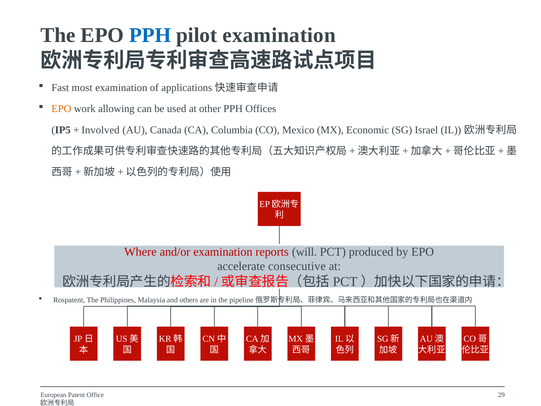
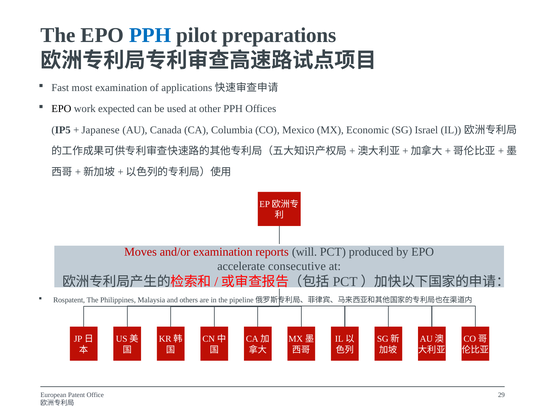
pilot examination: examination -> preparations (279, 35)
EPO colour: orange -> black (61, 109)
allowing: allowing -> expected (116, 109)
Involved: Involved -> Japanese (100, 130)
Where: Where -> Moves (140, 252)
